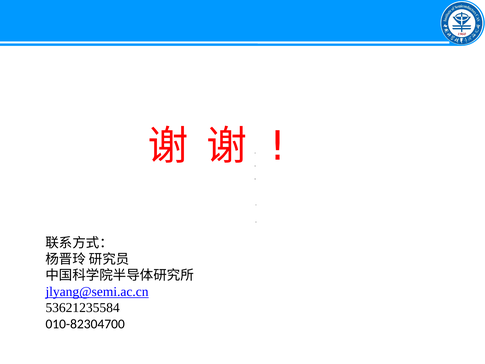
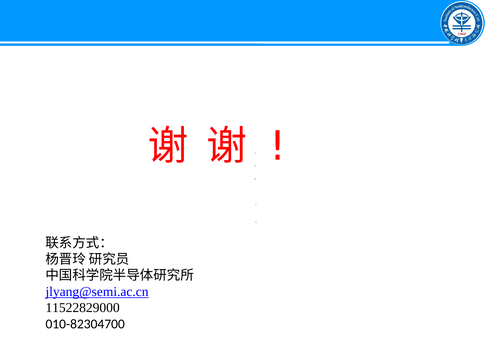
53621235584: 53621235584 -> 11522829000 (83, 308)
